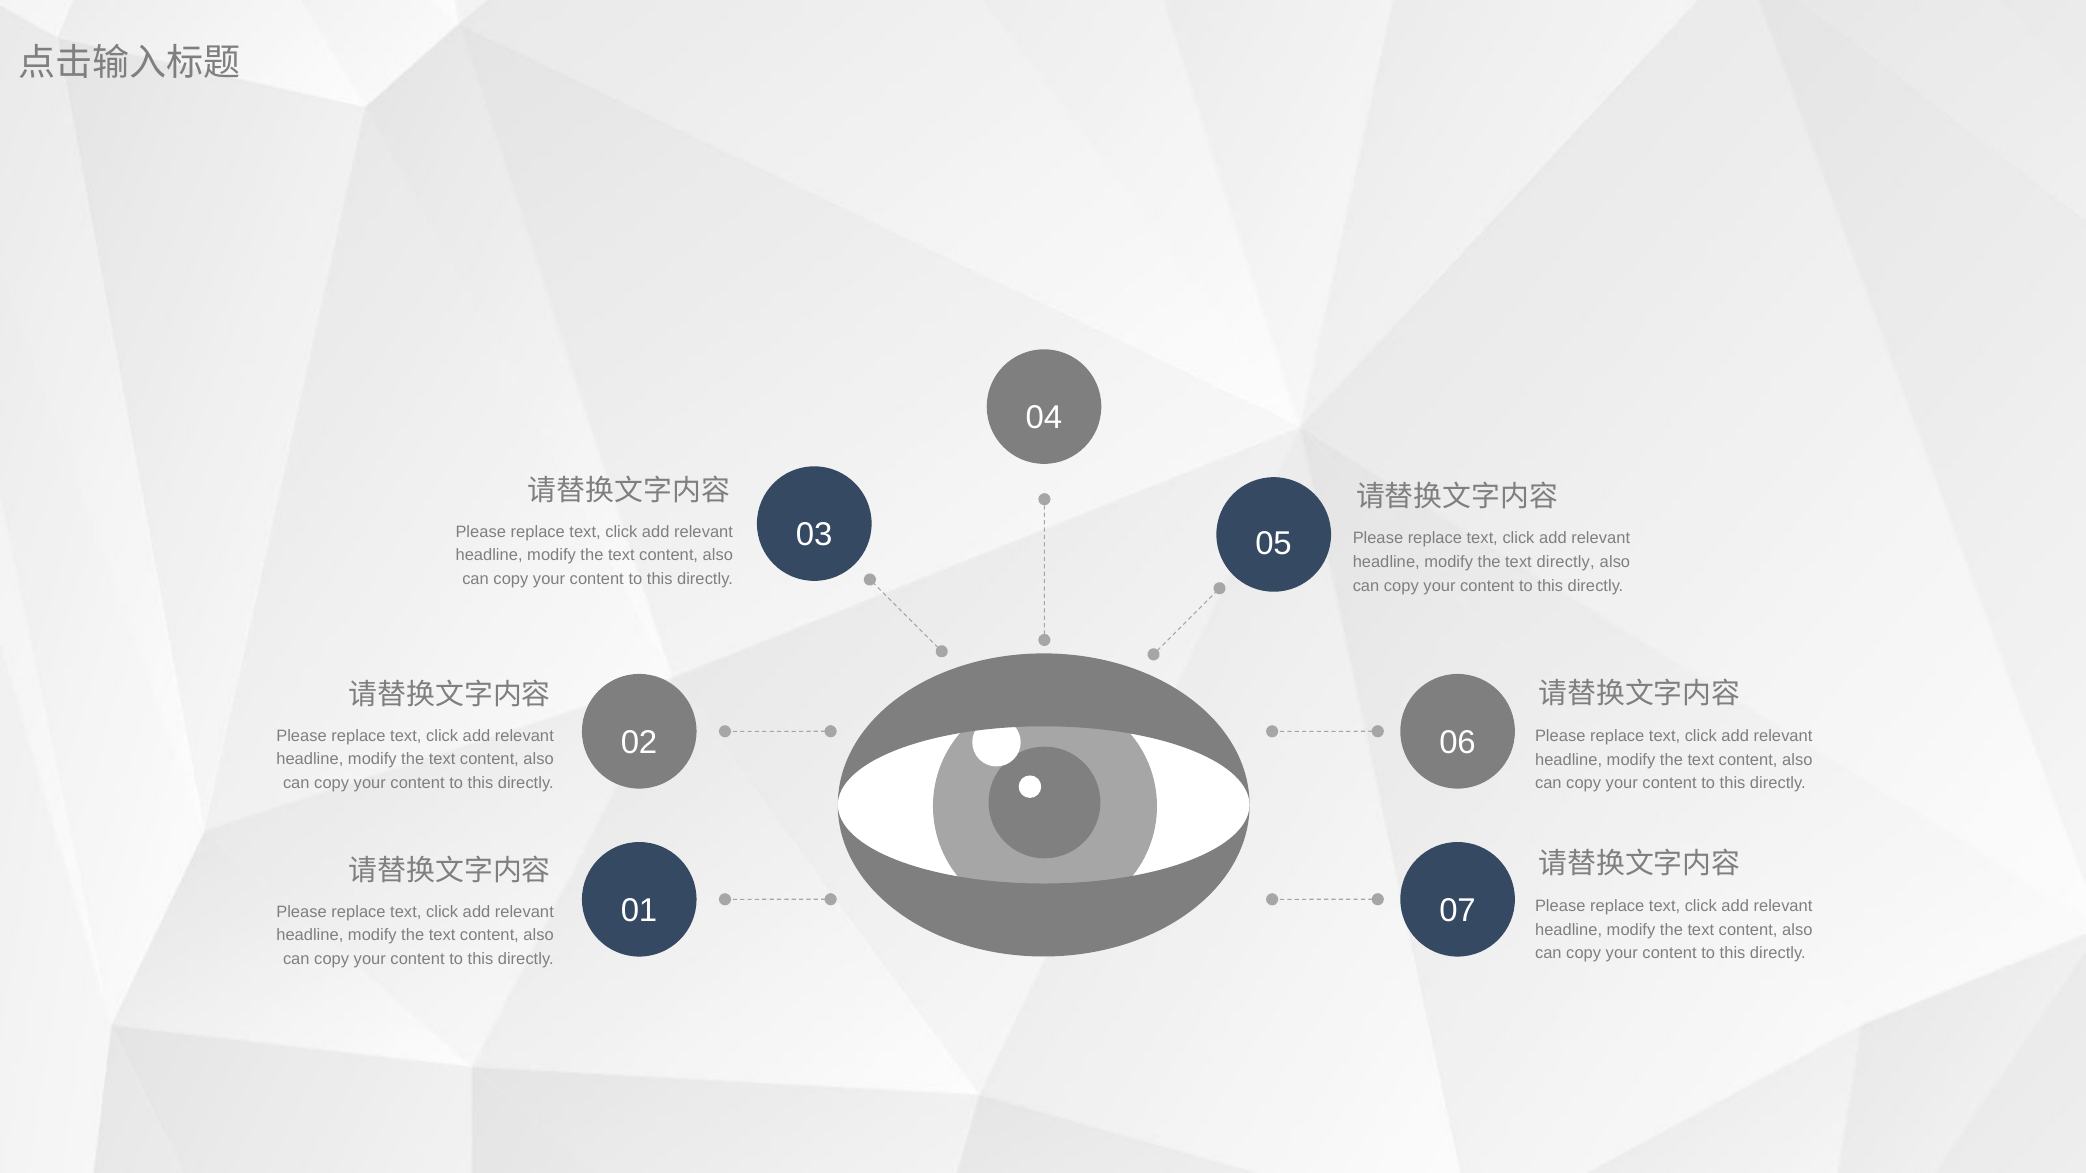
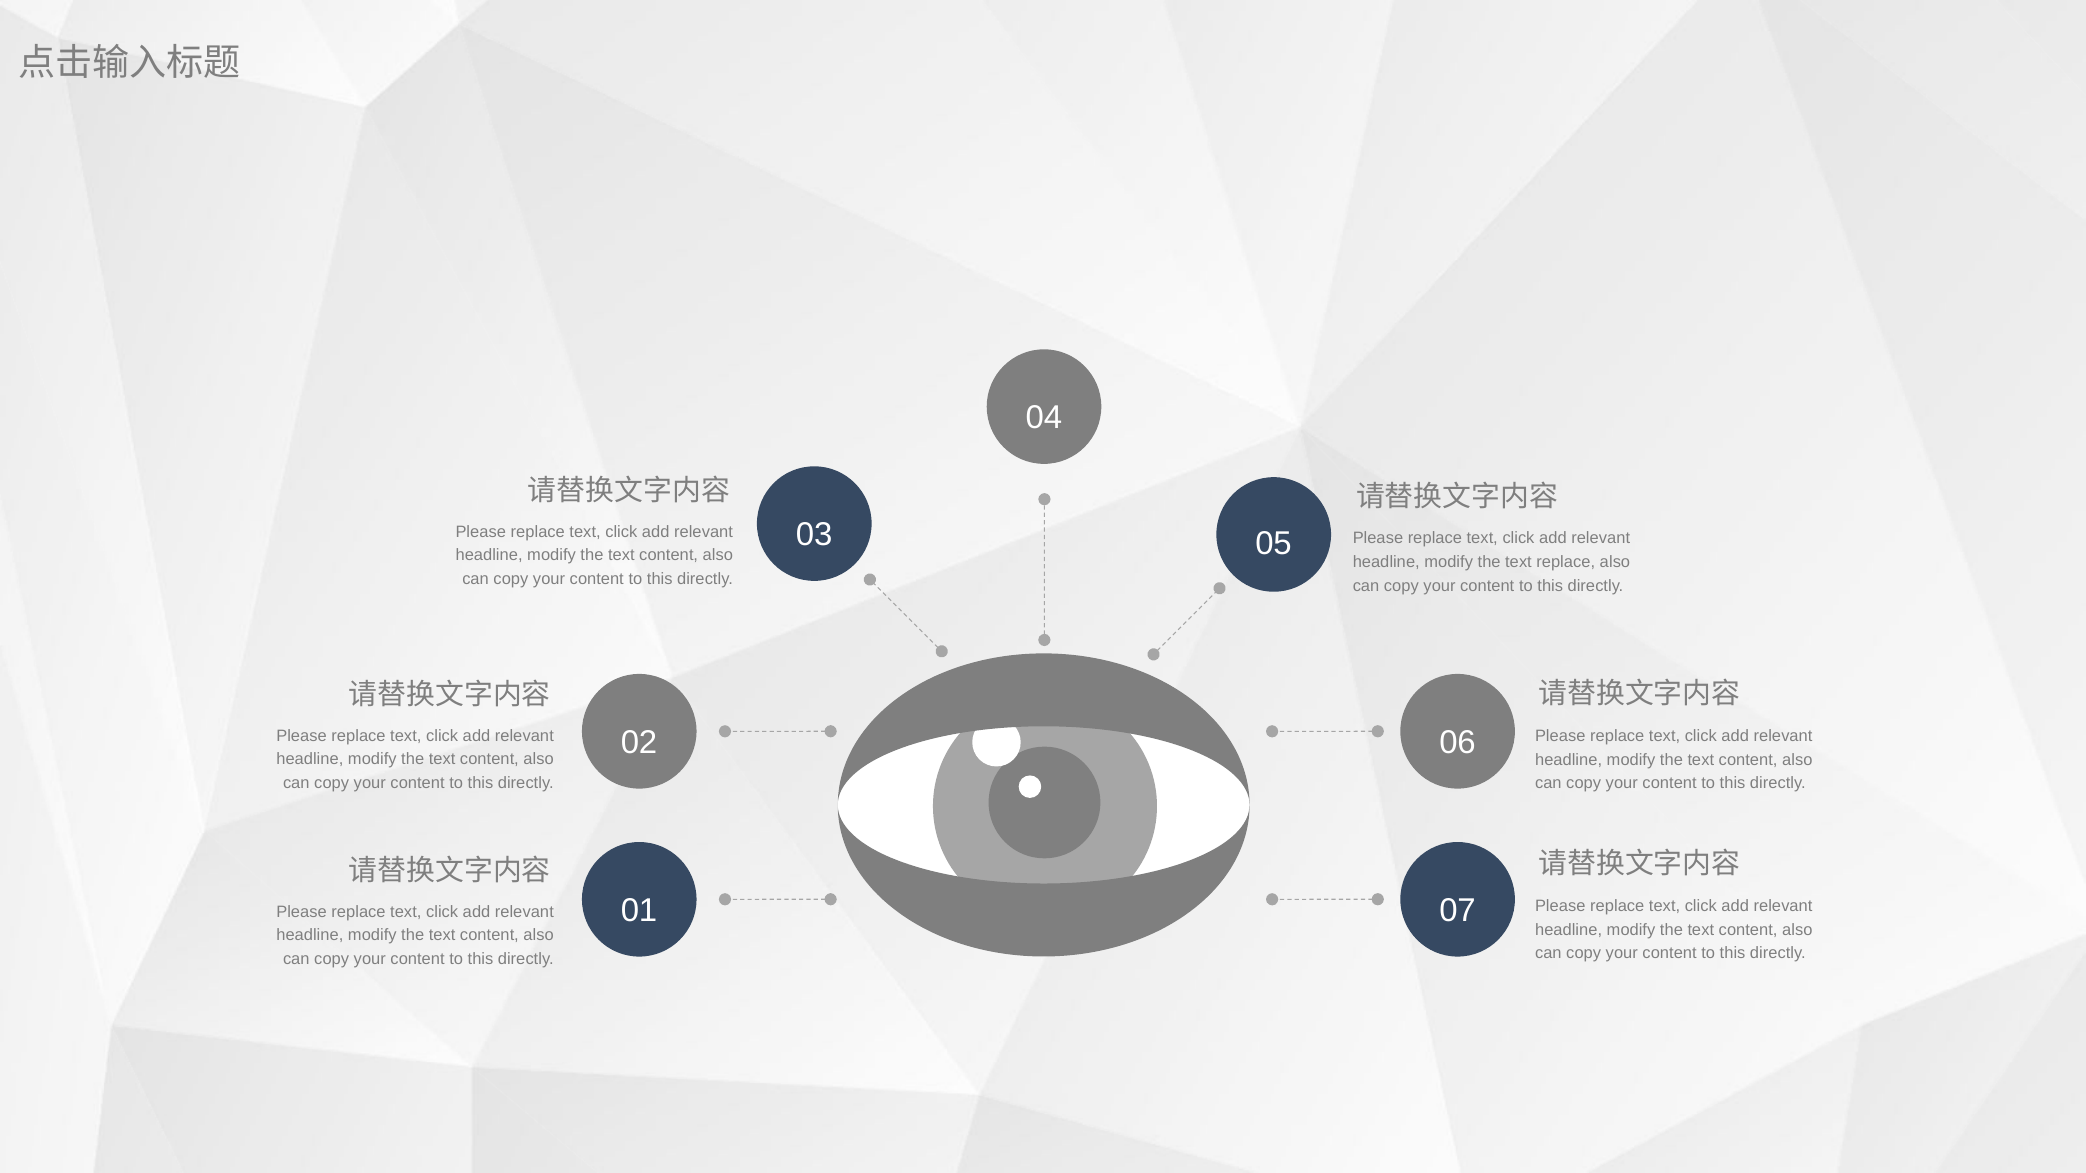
text directly: directly -> replace (1566, 562)
